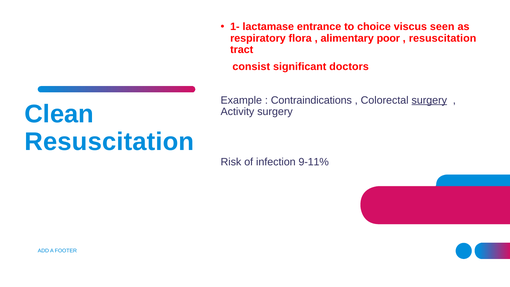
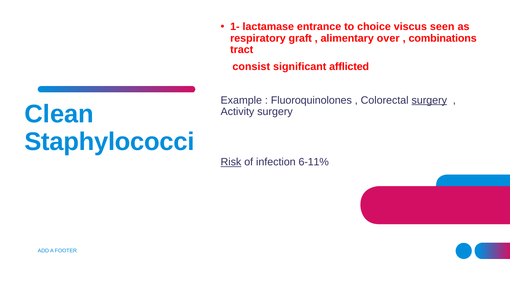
flora: flora -> graft (300, 38)
poor: poor -> over (388, 38)
resuscitation: resuscitation -> combinations (443, 38)
doctors: doctors -> afflicted (349, 67)
Contraindications: Contraindications -> Fluoroquinolones (311, 100)
Resuscitation: Resuscitation -> Staphylococci (110, 142)
Risk underline: none -> present (231, 162)
9-11%: 9-11% -> 6-11% (314, 162)
